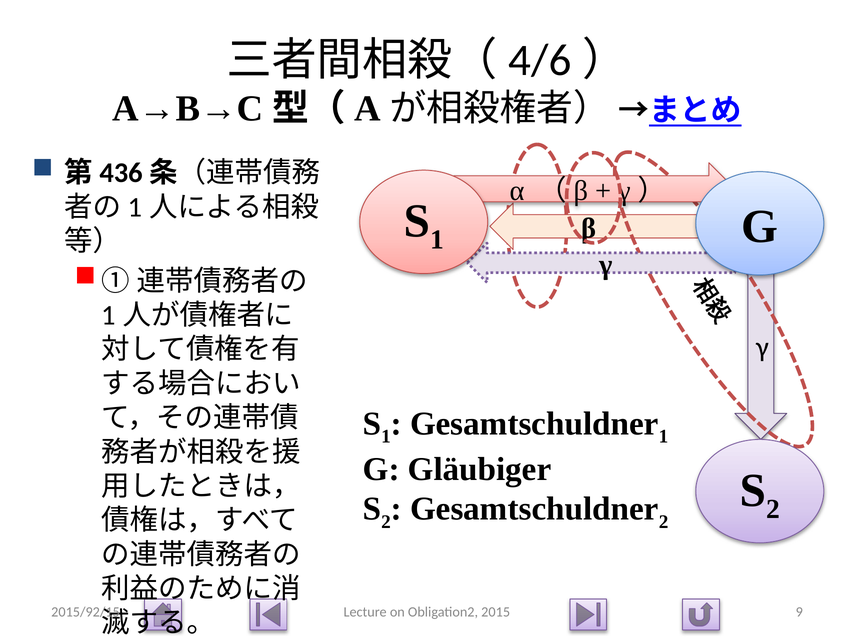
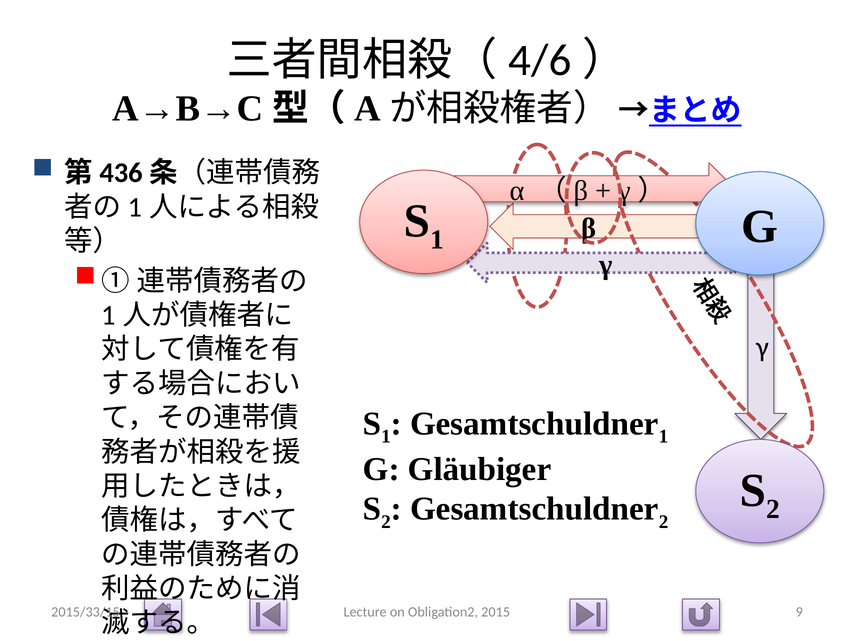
2015/92/15: 2015/92/15 -> 2015/33/15 (86, 612)
